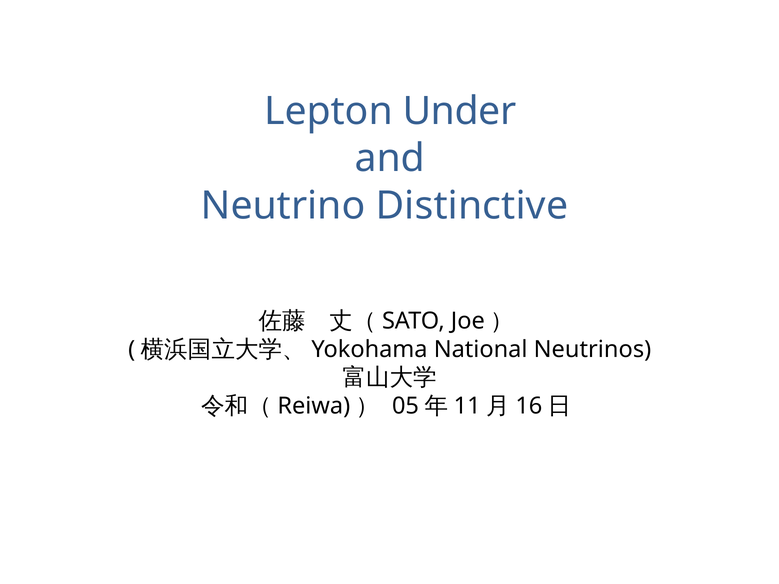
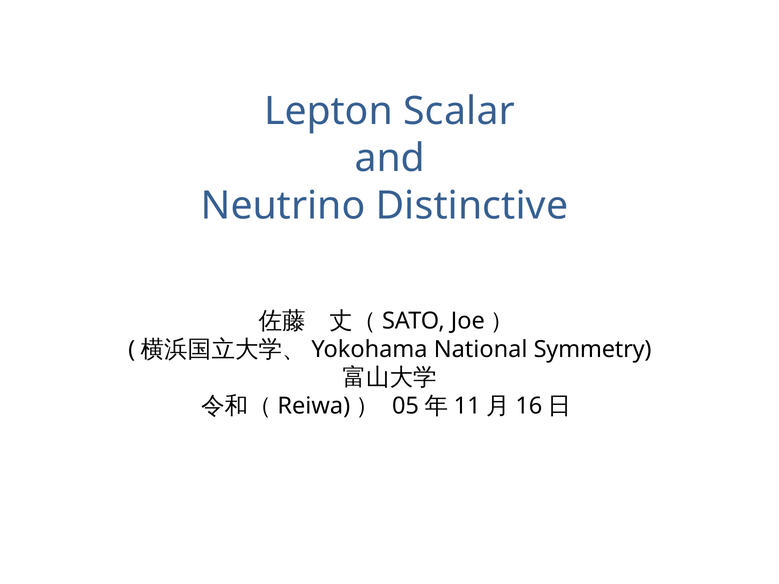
Under: Under -> Scalar (459, 111)
Neutrinos: Neutrinos -> Symmetry (593, 350)
